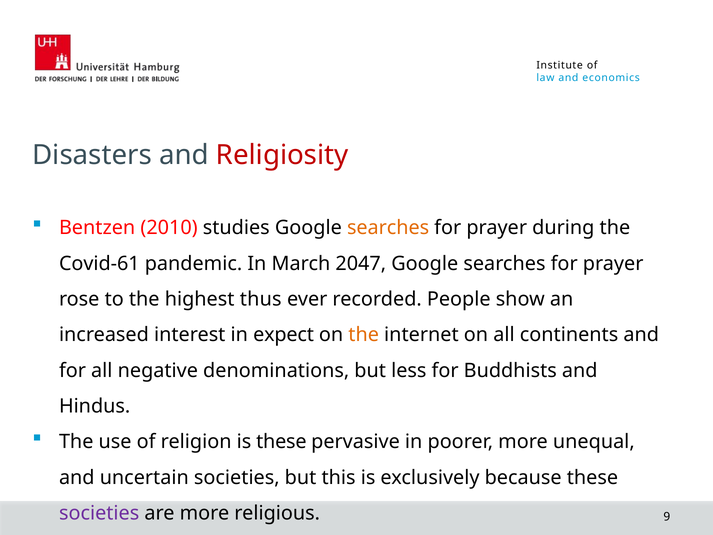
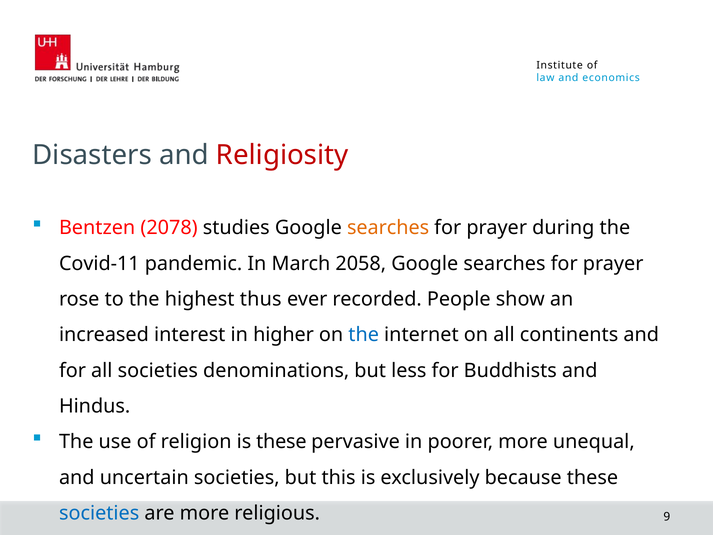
2010: 2010 -> 2078 (169, 228)
Covid-61: Covid-61 -> Covid-11 (99, 263)
2047: 2047 -> 2058 (361, 263)
expect: expect -> higher (284, 335)
the colour: orange -> blue (364, 335)
all negative: negative -> societies (158, 370)
societies colour: purple -> blue (99, 513)
